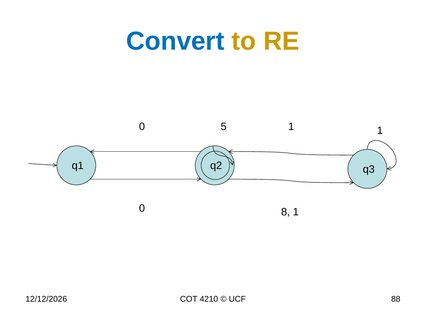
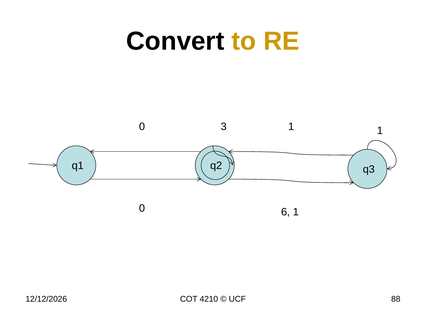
Convert colour: blue -> black (175, 41)
5: 5 -> 3 (224, 126)
8: 8 -> 6 (286, 212)
